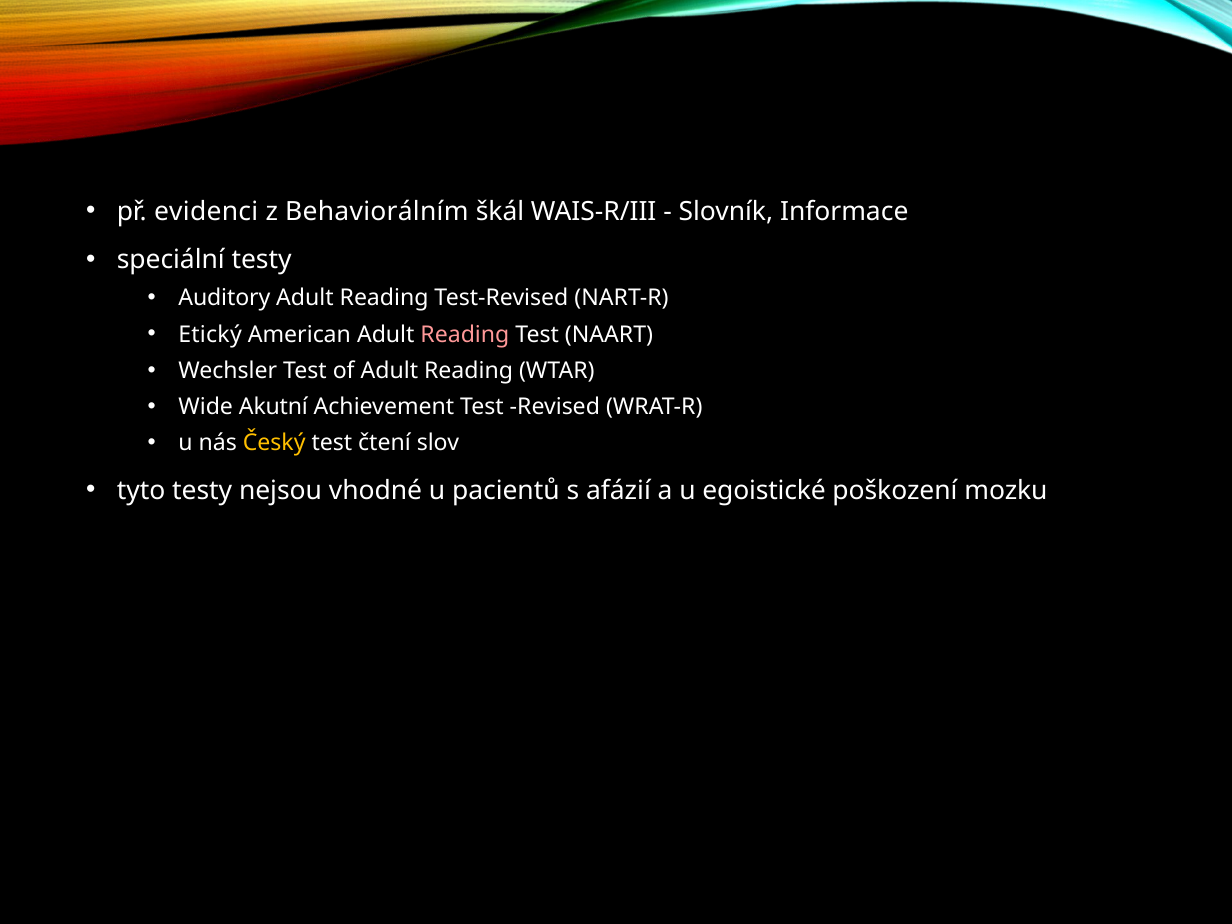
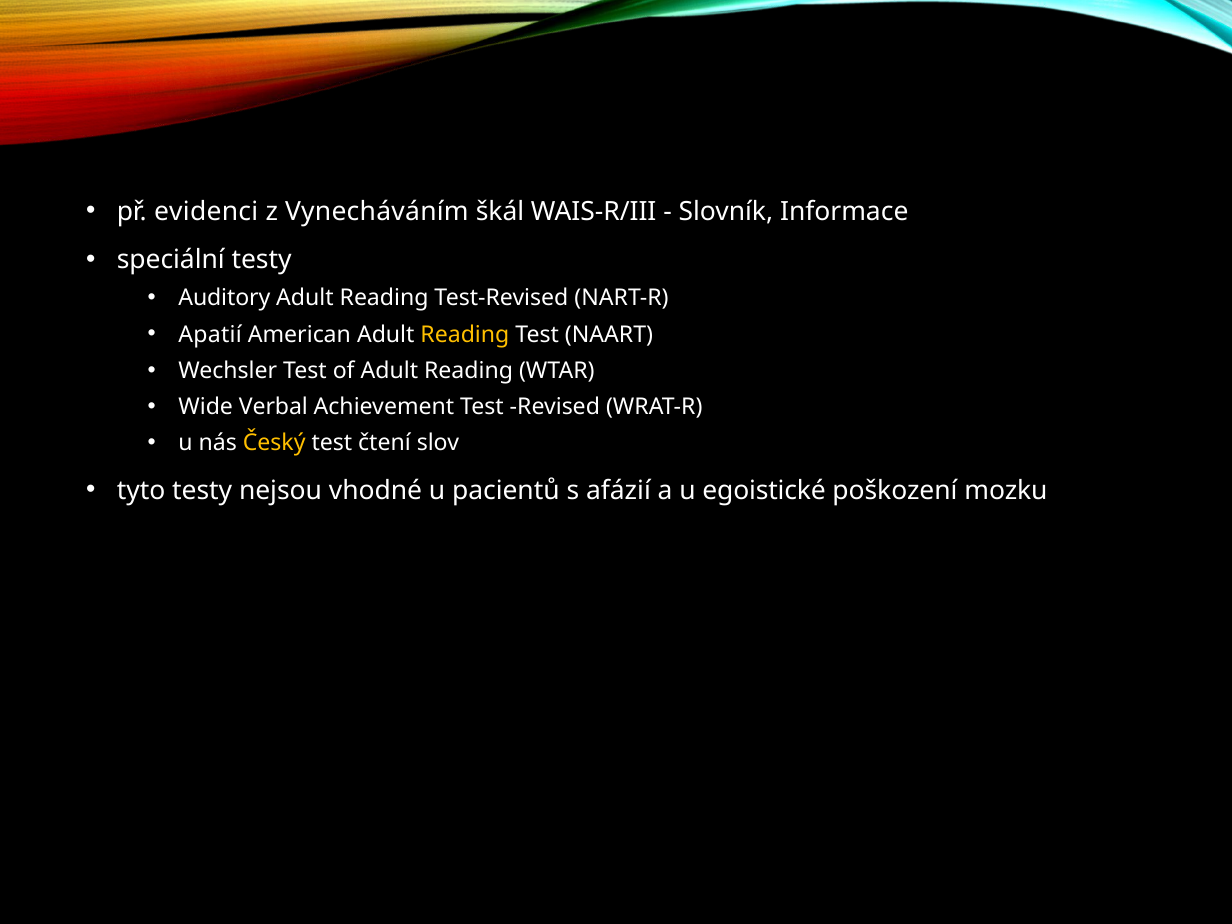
Behaviorálním: Behaviorálním -> Vynecháváním (377, 211)
Etický: Etický -> Apatií (210, 335)
Reading colour: pink -> yellow (465, 335)
Akutní: Akutní -> Verbal (273, 407)
